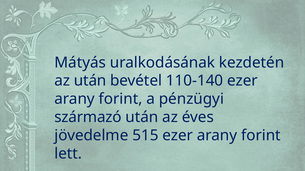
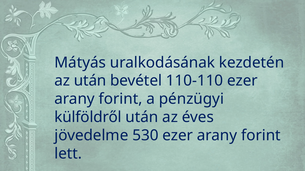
110-140: 110-140 -> 110-110 (195, 81)
származó: származó -> külföldről (88, 118)
515: 515 -> 530 (145, 136)
